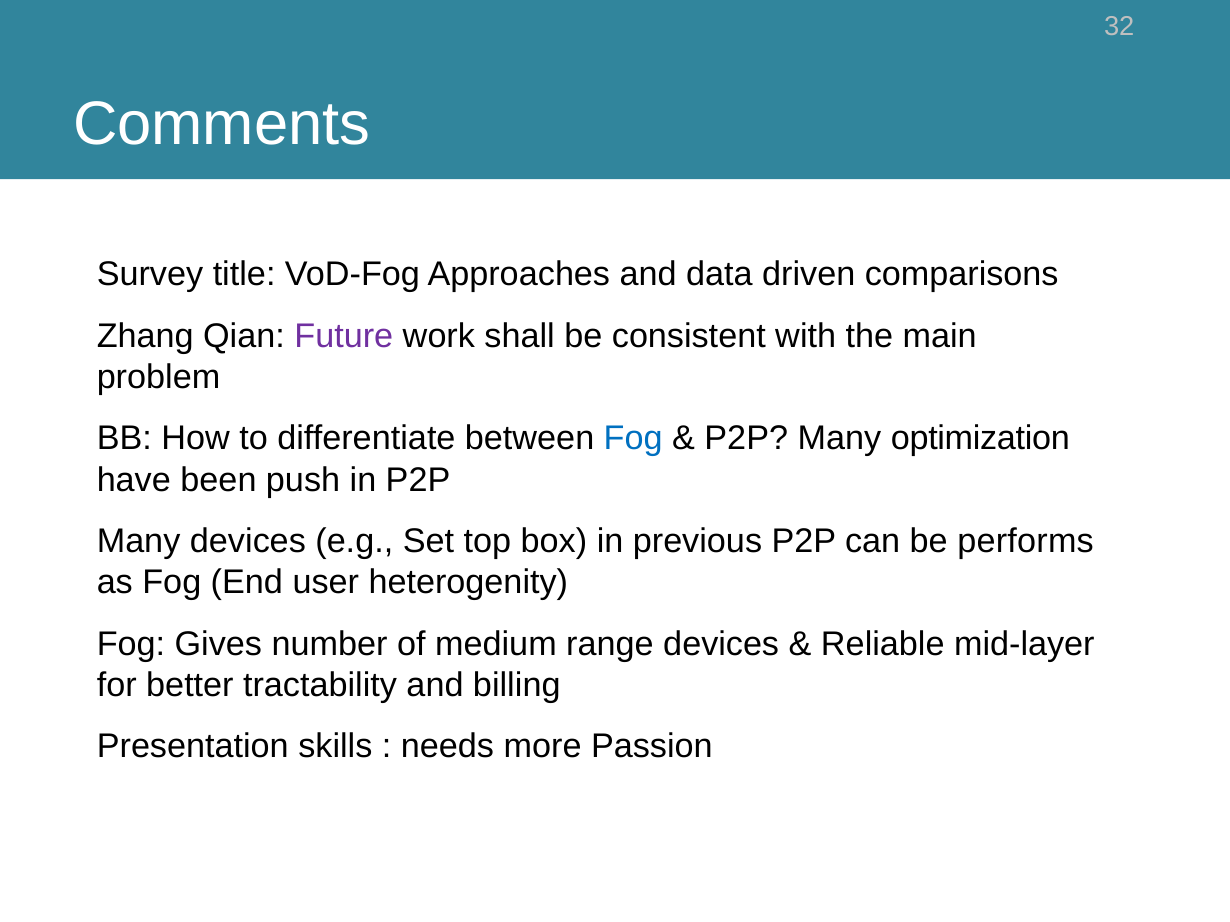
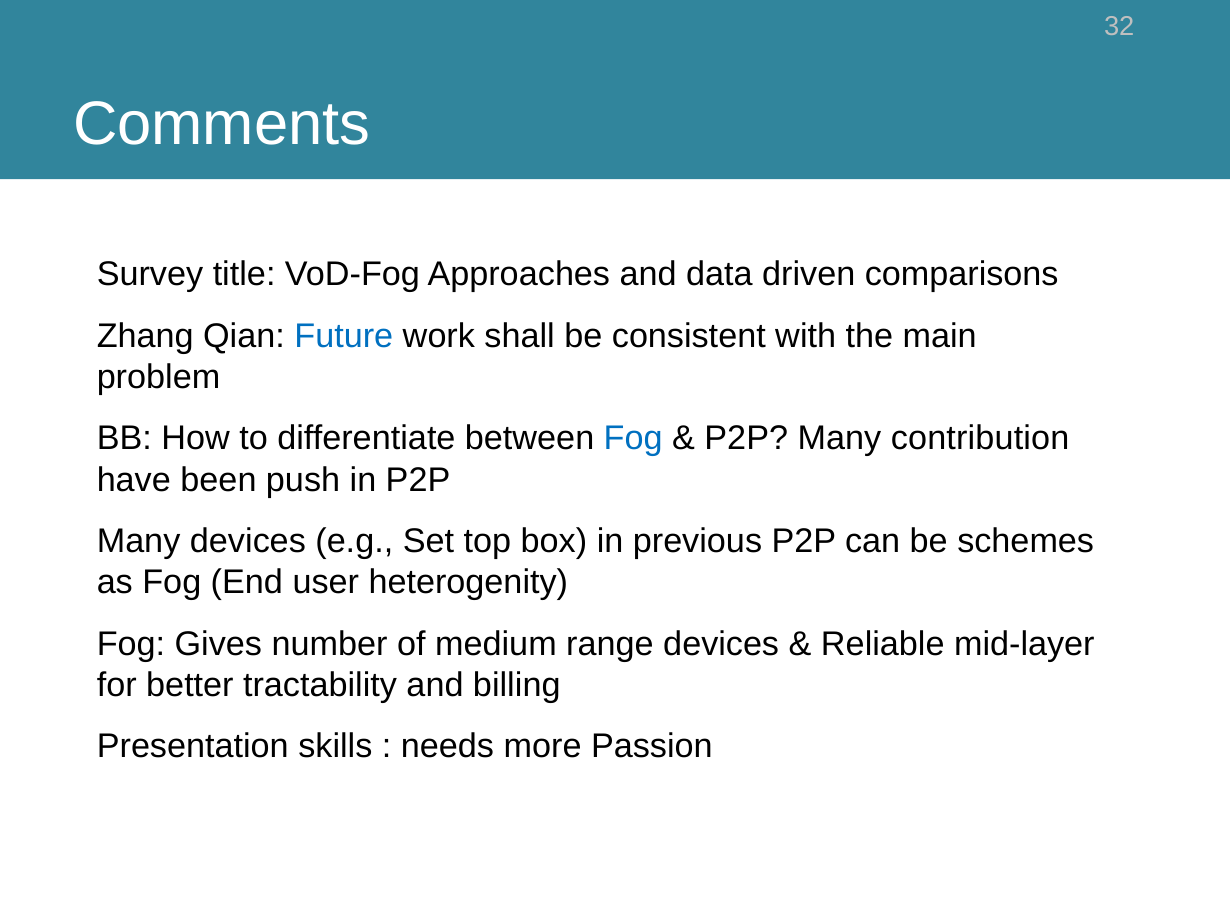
Future colour: purple -> blue (344, 336)
optimization: optimization -> contribution (980, 439)
performs: performs -> schemes (1026, 542)
